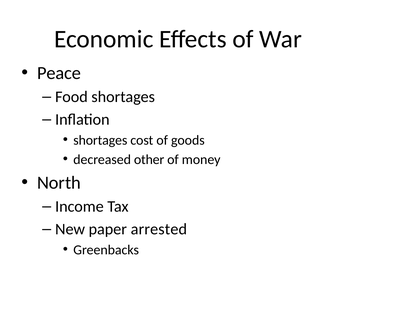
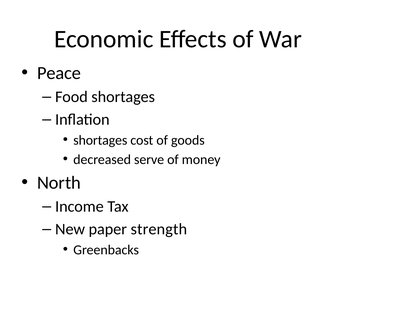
other: other -> serve (149, 160)
arrested: arrested -> strength (159, 229)
